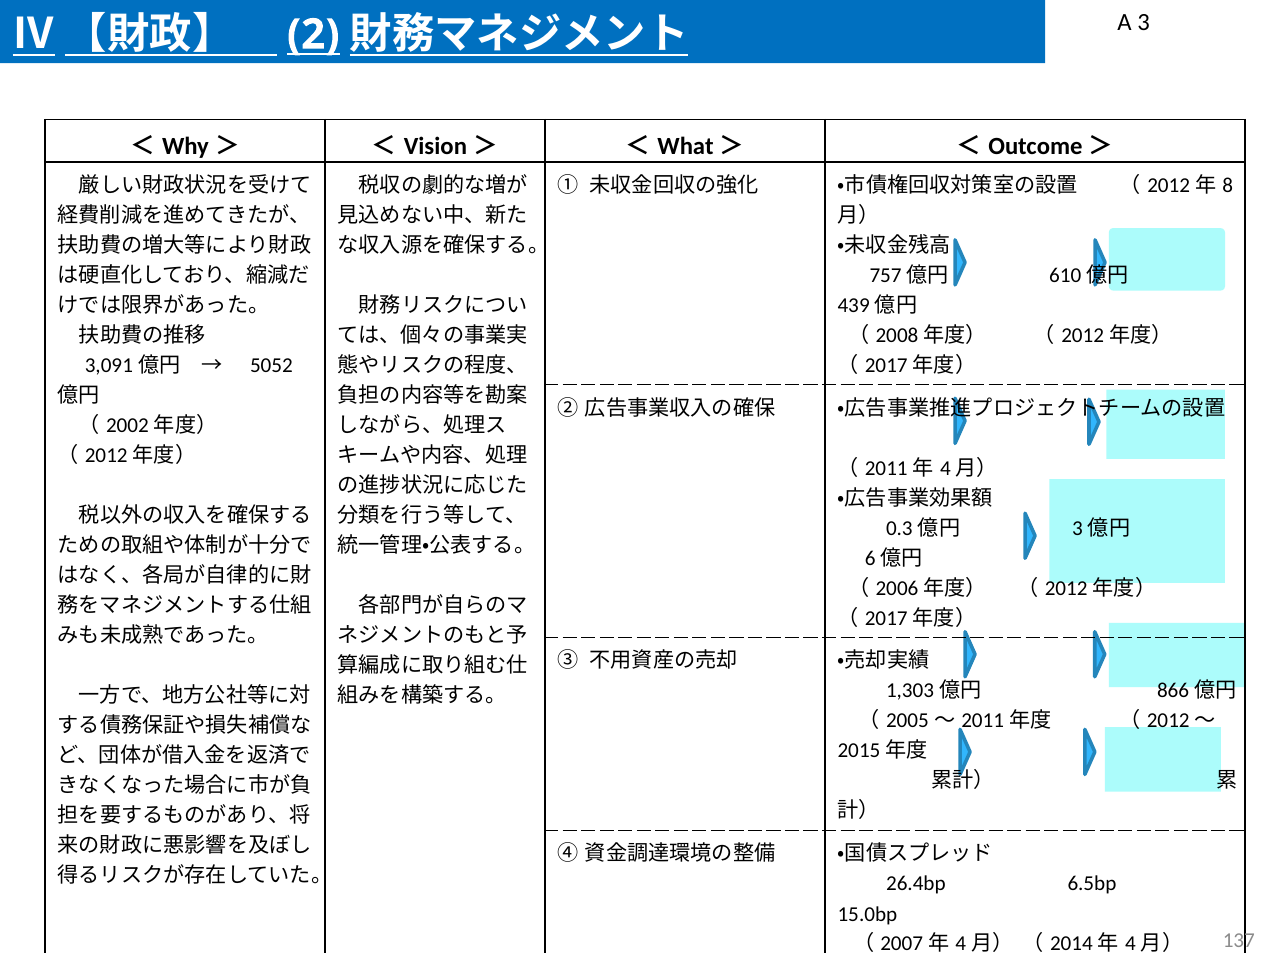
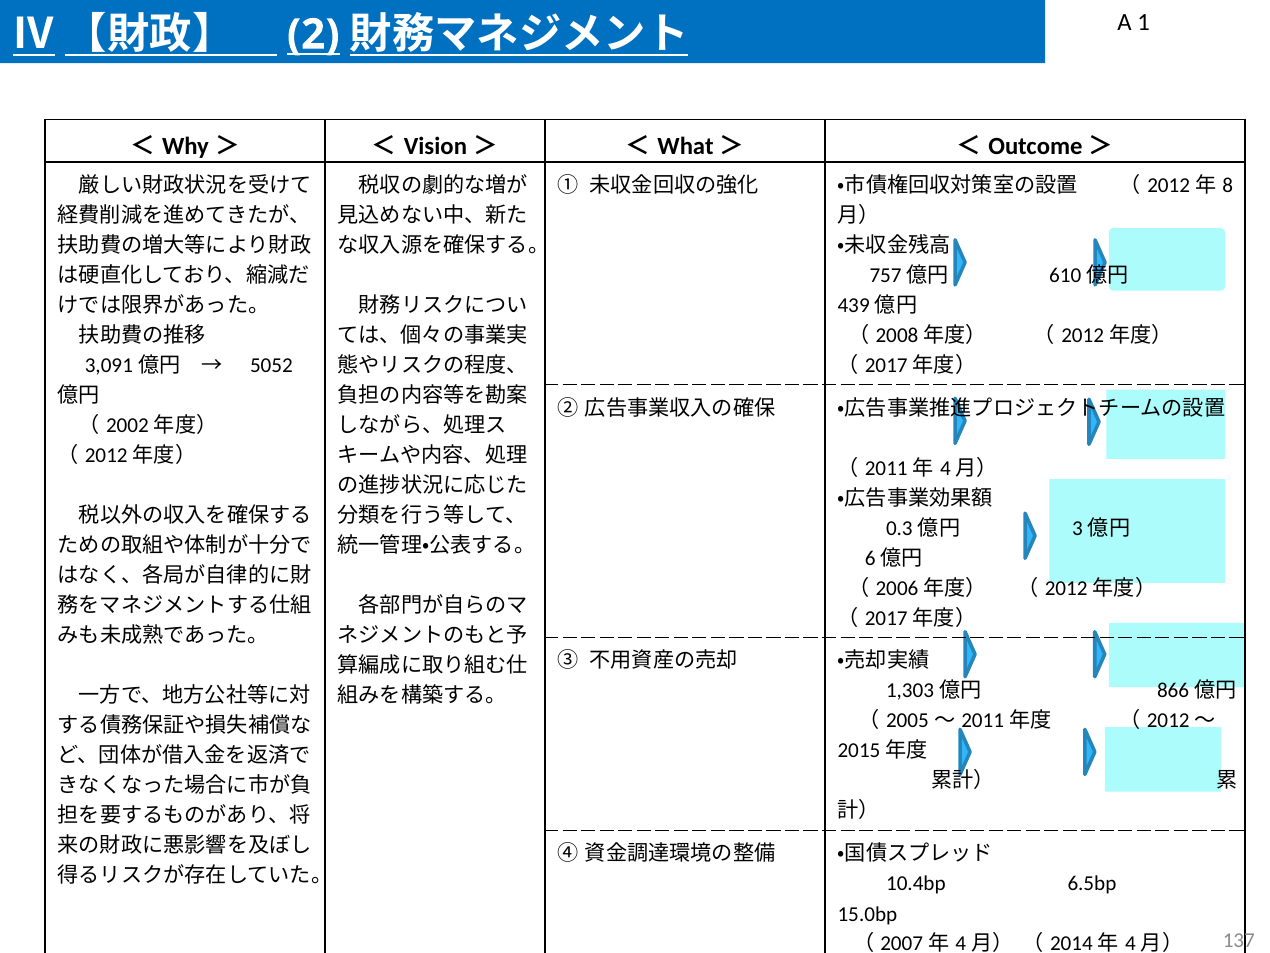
3: 3 -> 1 (1144, 23)
26.4bp: 26.4bp -> 10.4bp (916, 883)
